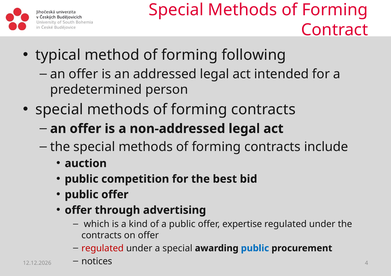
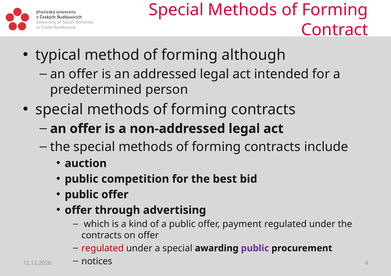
following: following -> although (254, 55)
expertise: expertise -> payment (242, 224)
public colour: blue -> purple (255, 249)
